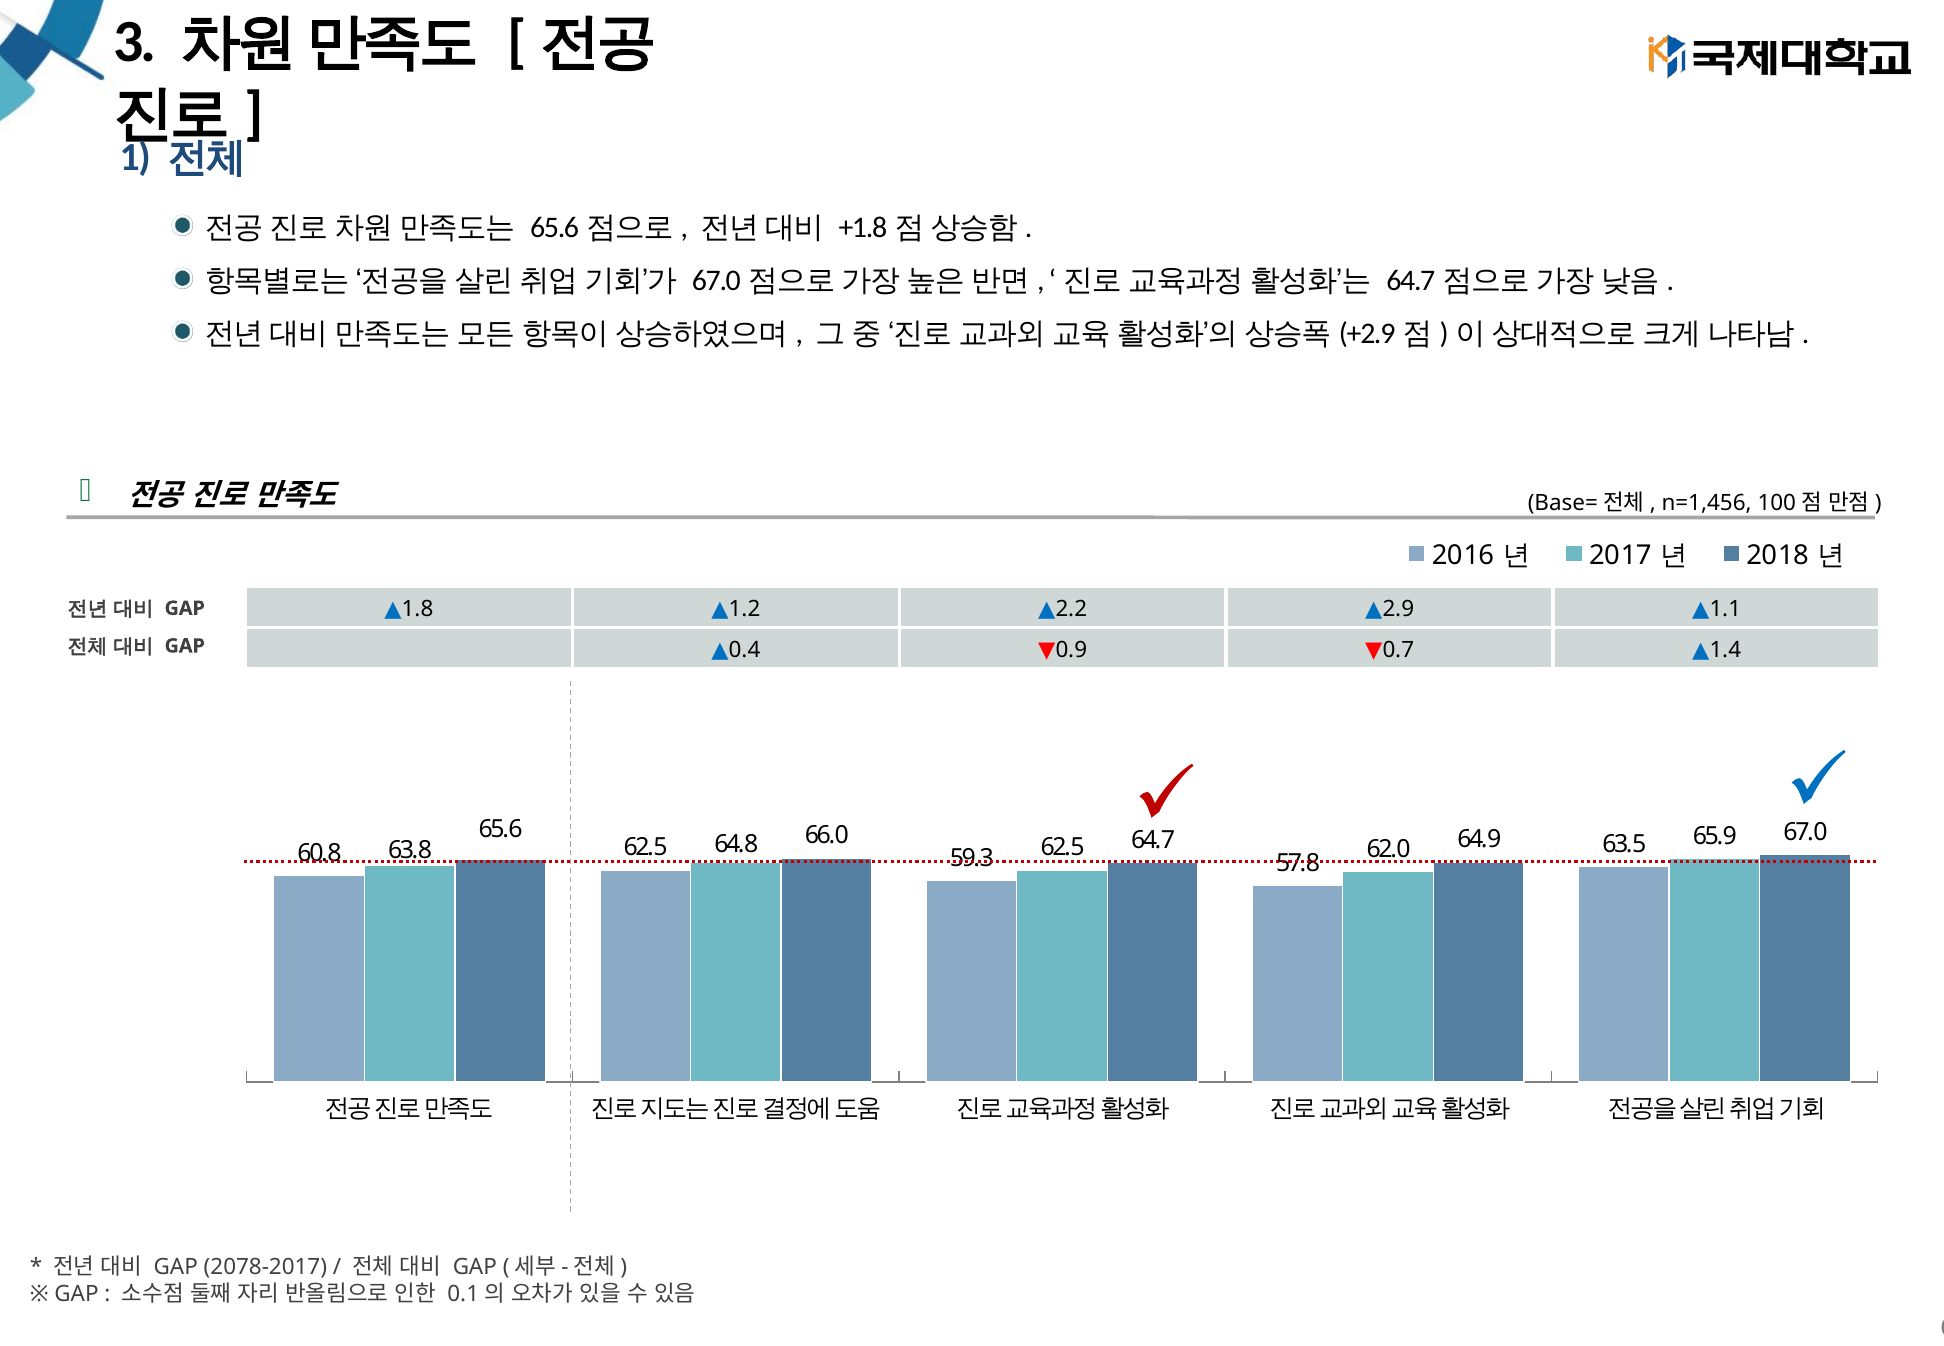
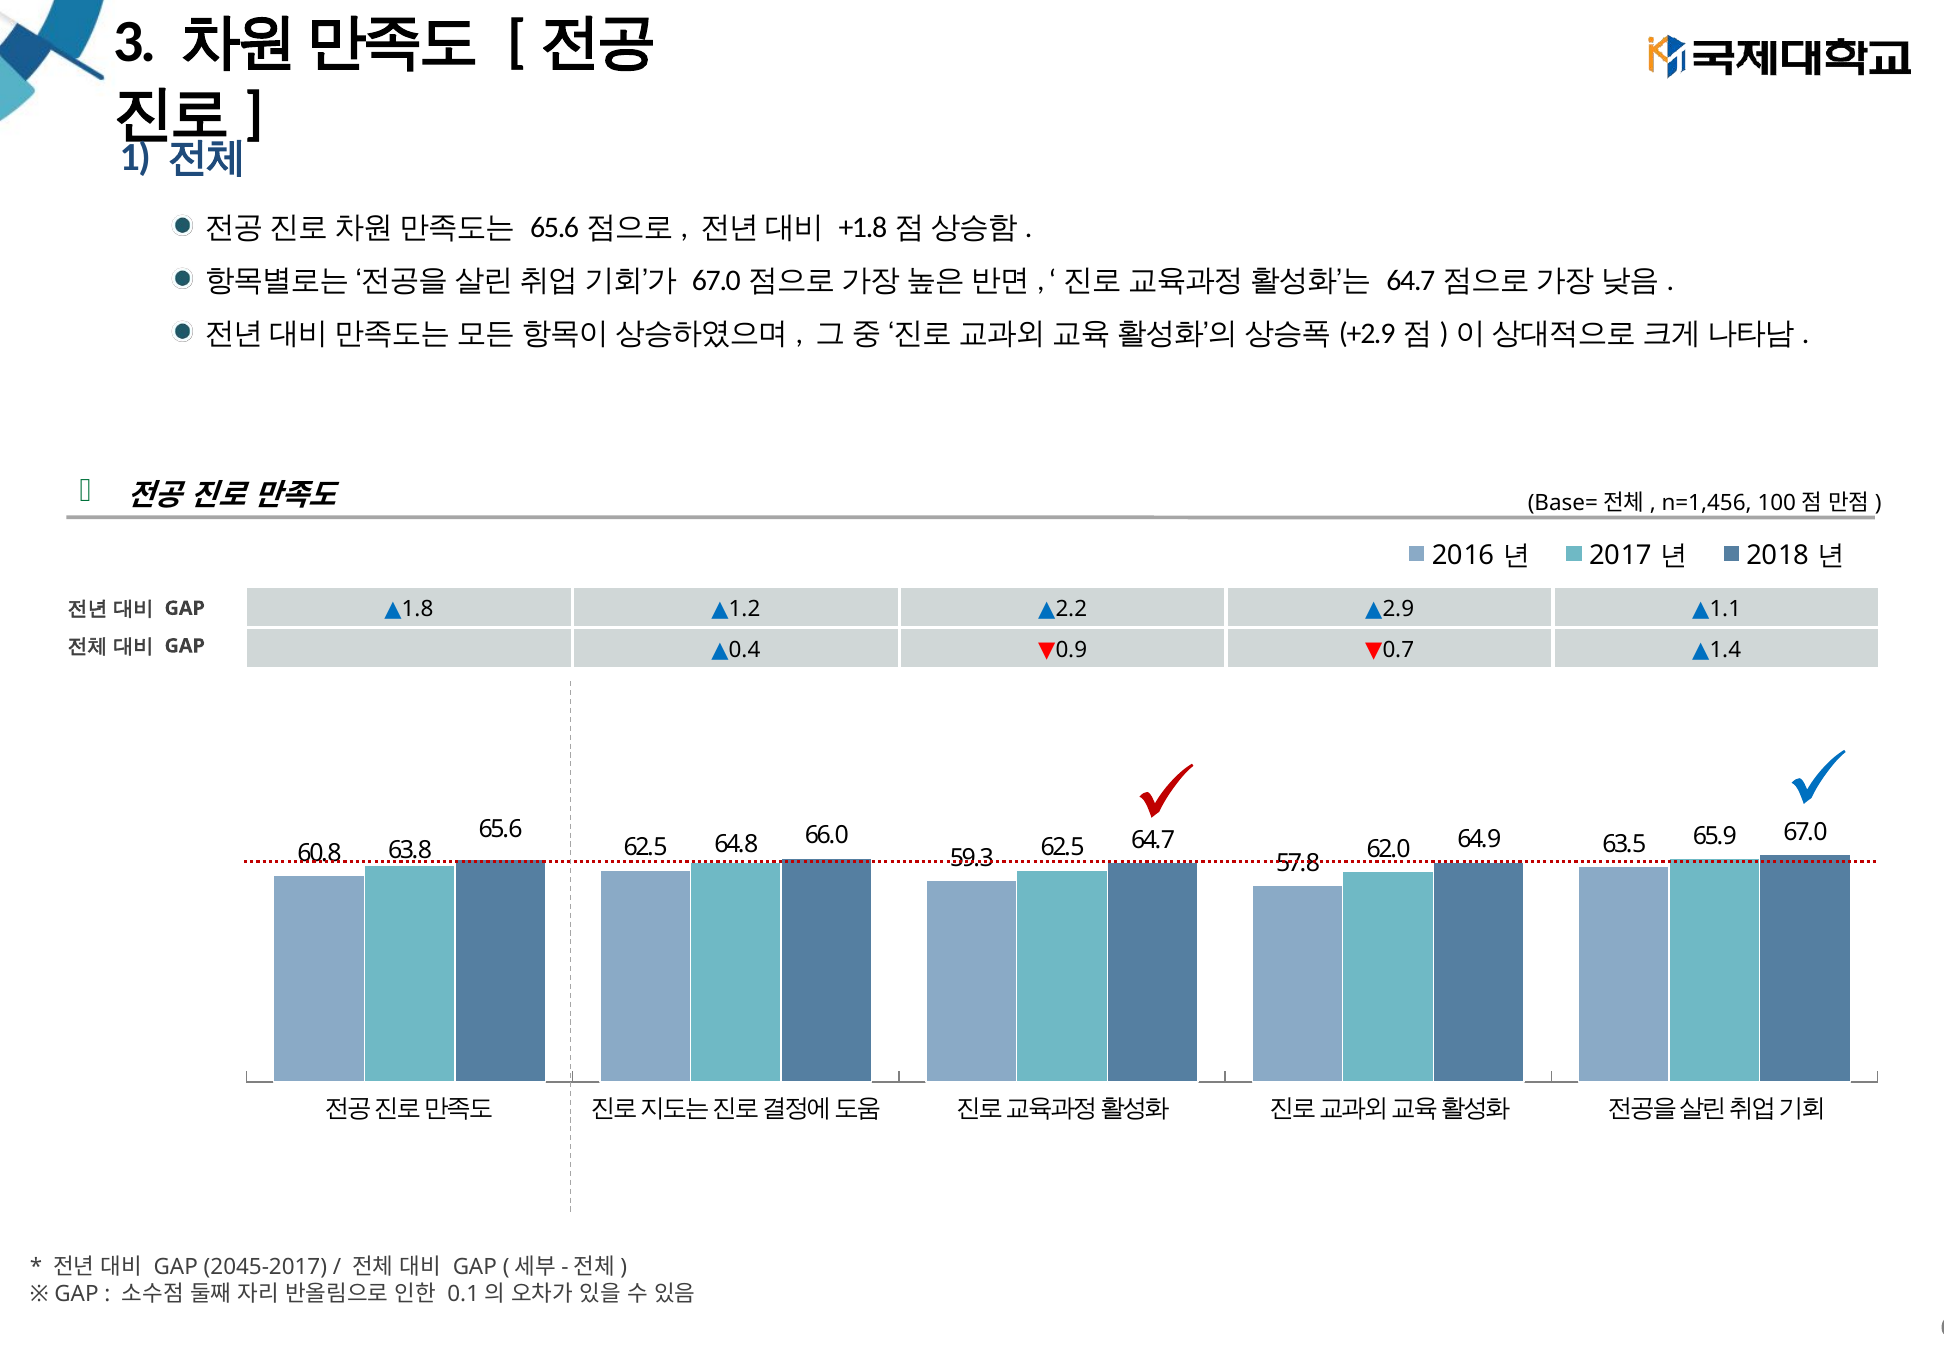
2078-2017: 2078-2017 -> 2045-2017 (265, 1267)
